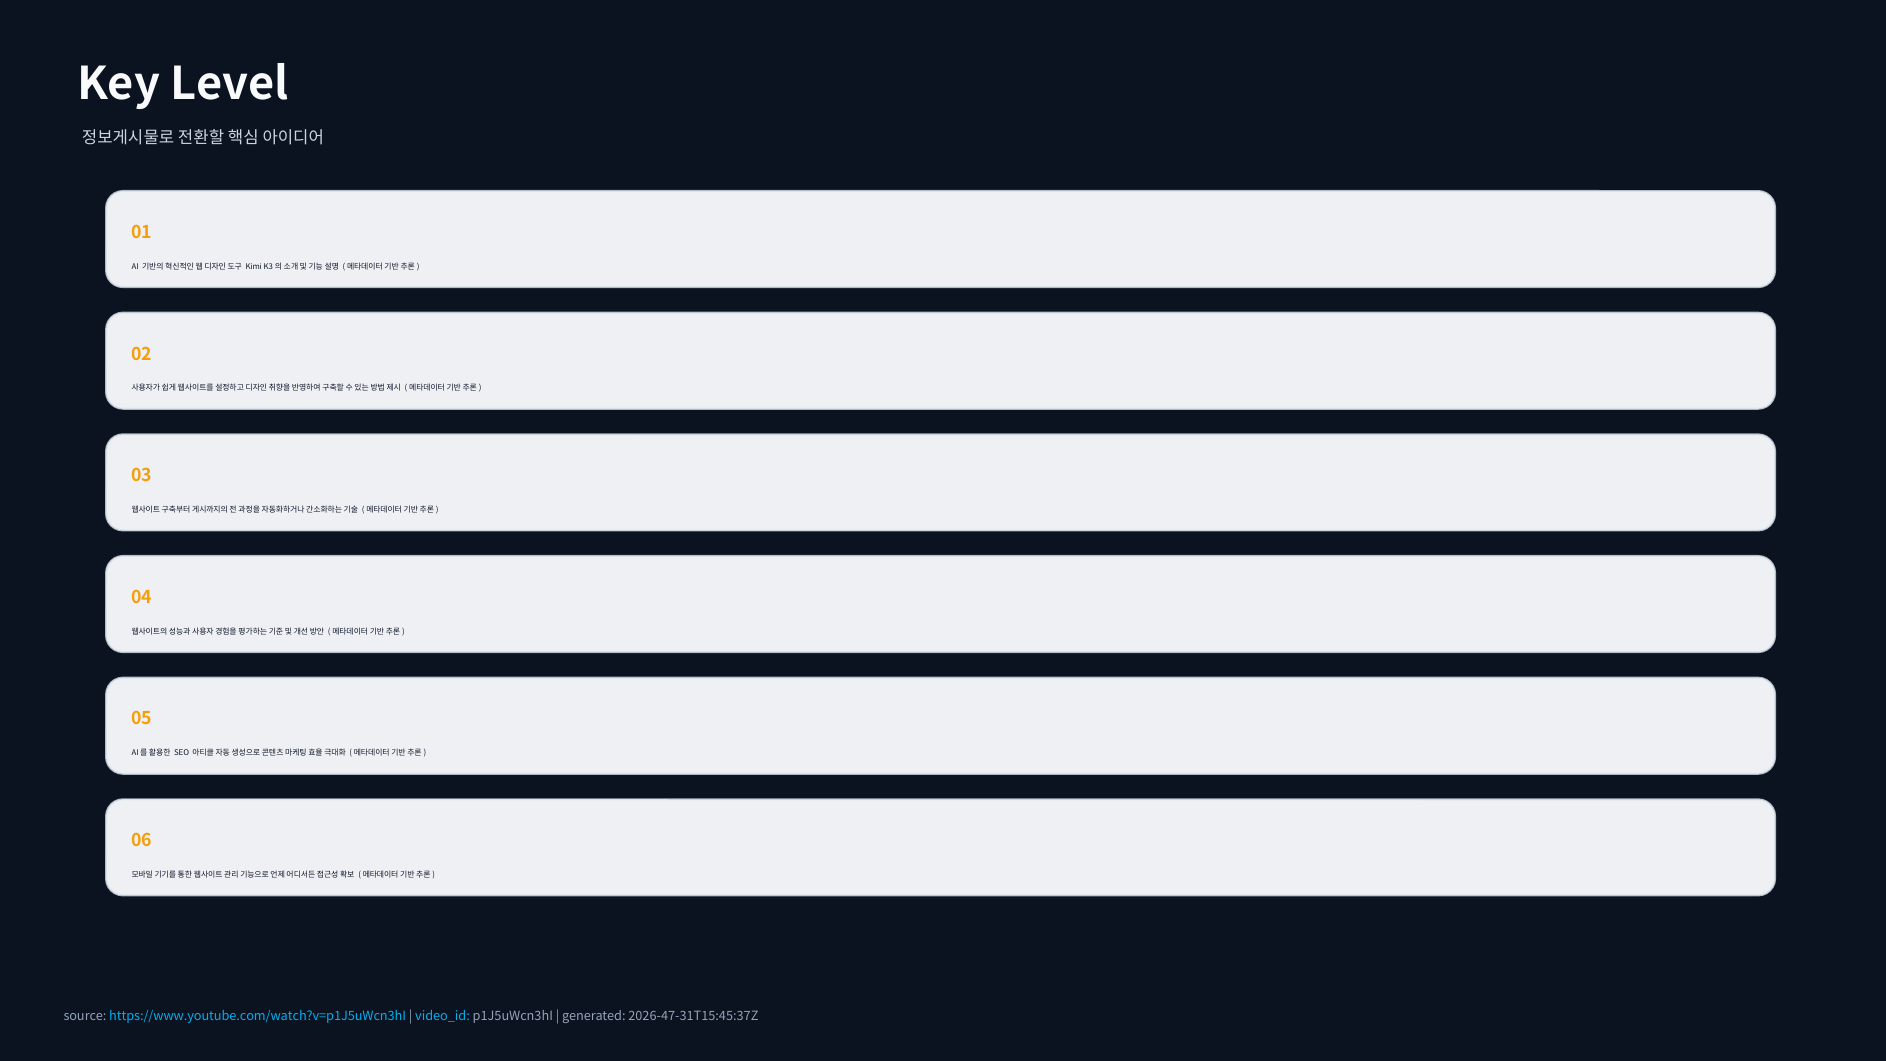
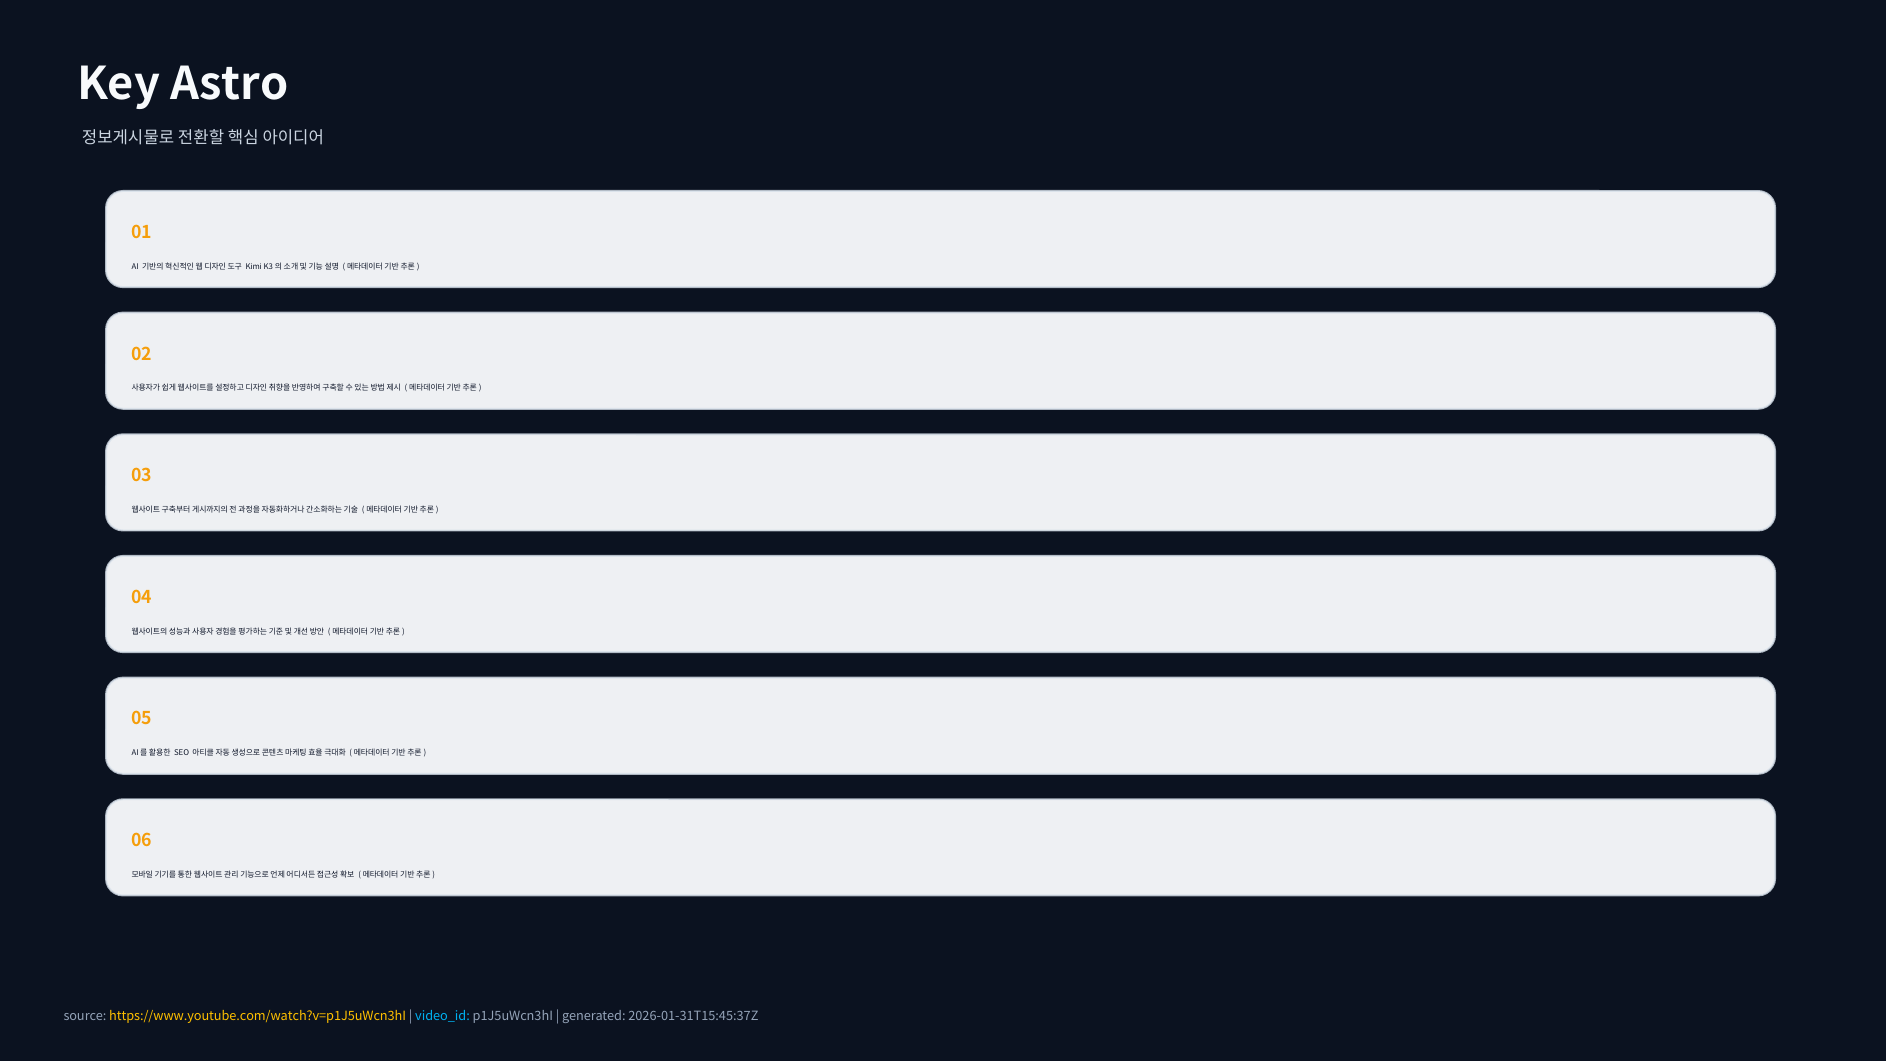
Level: Level -> Astro (230, 84)
https://www.youtube.com/watch?v=p1J5uWcn3hI colour: light blue -> yellow (258, 1016)
2026-47-31T15:45:37Z: 2026-47-31T15:45:37Z -> 2026-01-31T15:45:37Z (693, 1016)
